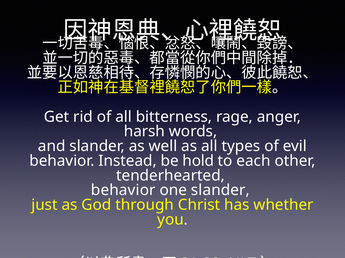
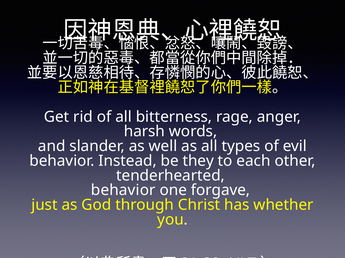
hold: hold -> they (198, 161)
one slander: slander -> forgave (220, 191)
